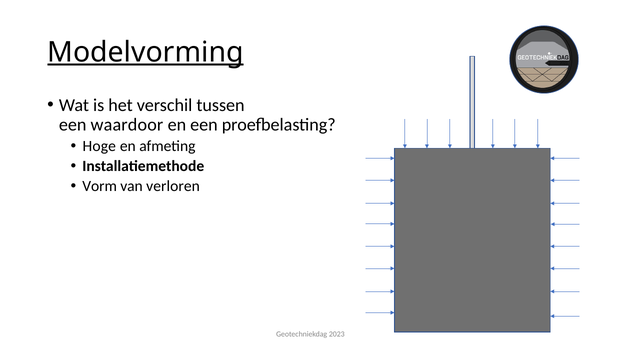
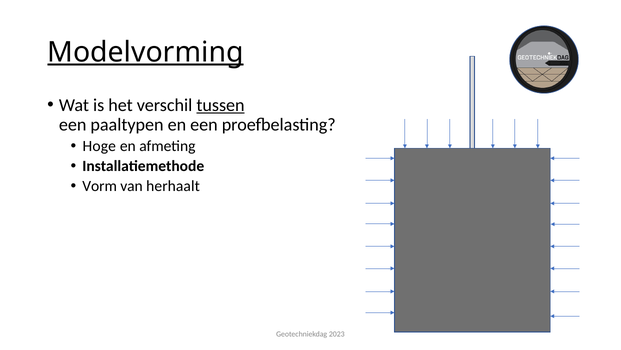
tussen underline: none -> present (221, 105)
waardoor: waardoor -> paaltypen (127, 125)
verloren: verloren -> herhaalt (173, 186)
